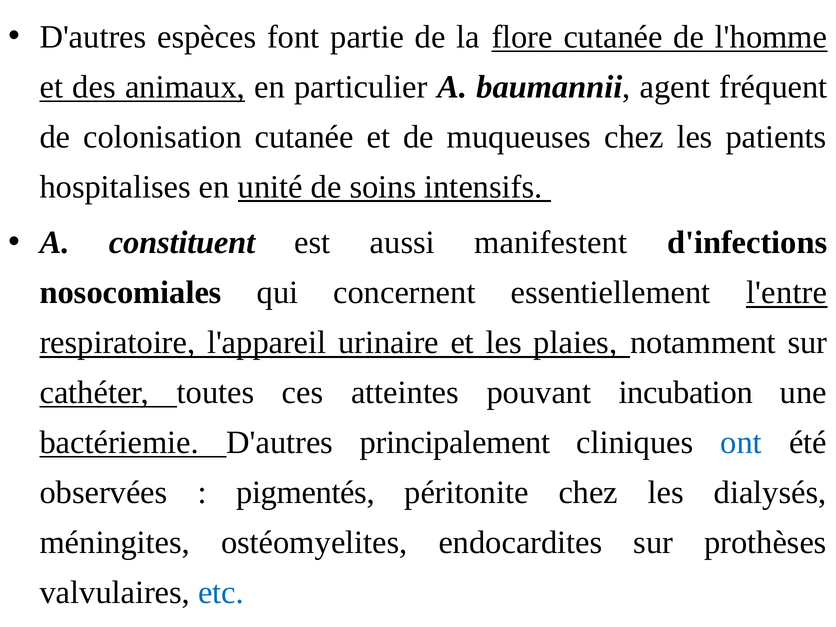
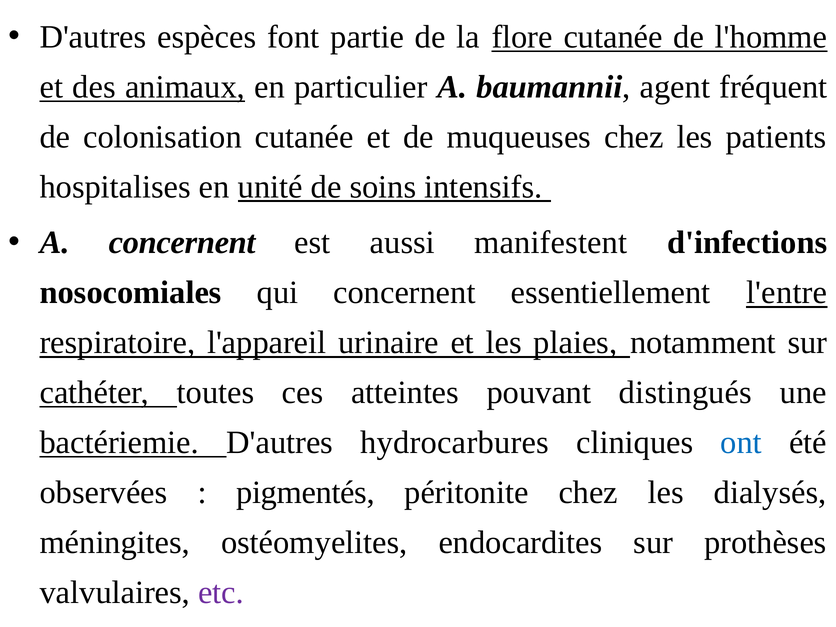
A constituent: constituent -> concernent (182, 243)
incubation: incubation -> distingués (686, 393)
principalement: principalement -> hydrocarbures (455, 443)
etc colour: blue -> purple (221, 592)
